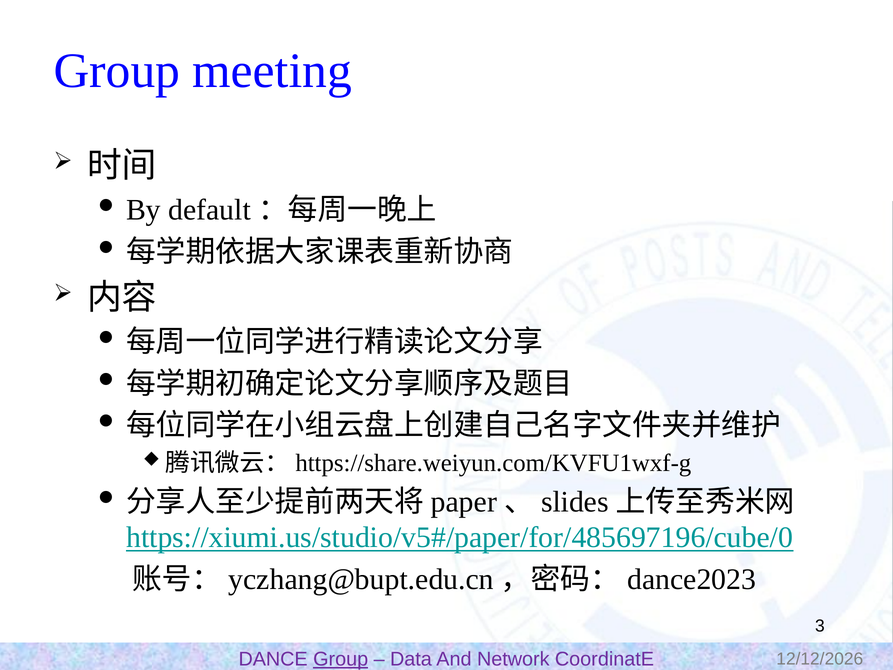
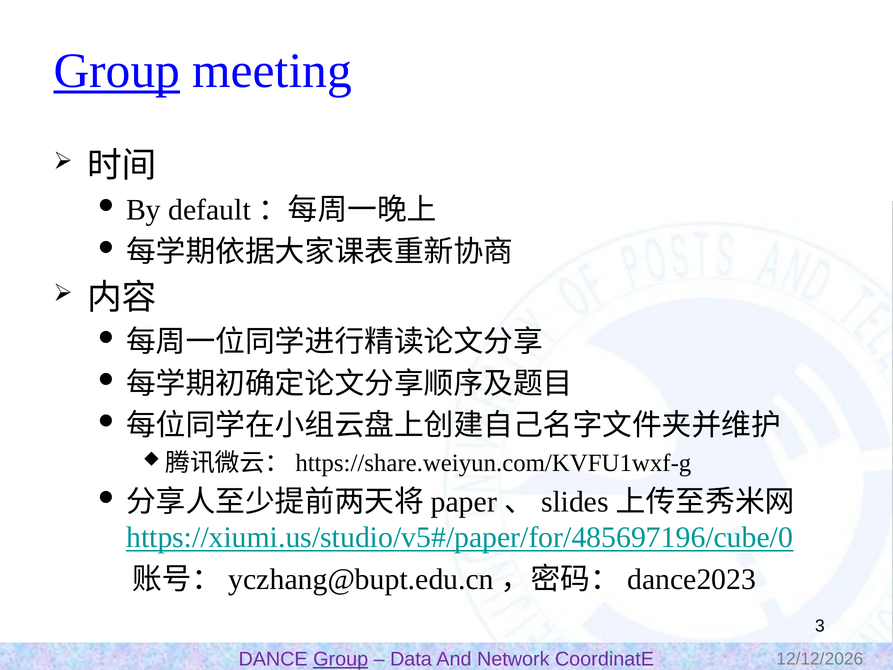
Group underline: none -> present (117, 71)
